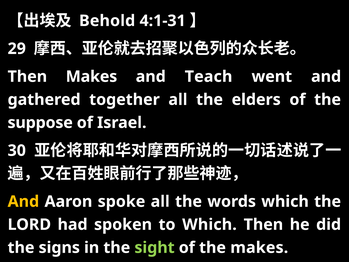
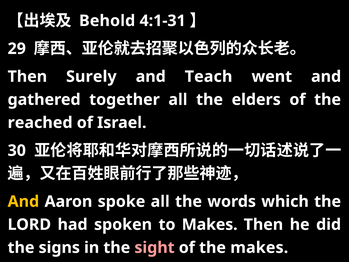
Then Makes: Makes -> Surely (91, 77)
suppose: suppose -> reached (40, 123)
to Which: Which -> Makes (210, 224)
sight colour: light green -> pink (155, 247)
